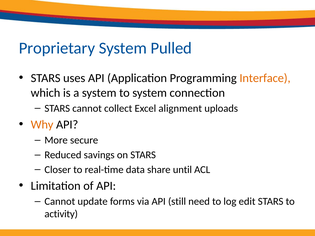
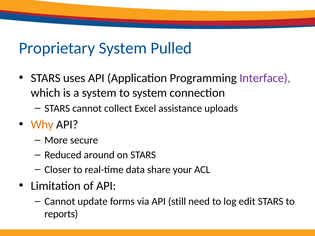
Interface colour: orange -> purple (265, 78)
alignment: alignment -> assistance (180, 108)
savings: savings -> around (99, 155)
until: until -> your (182, 170)
activity: activity -> reports (61, 214)
